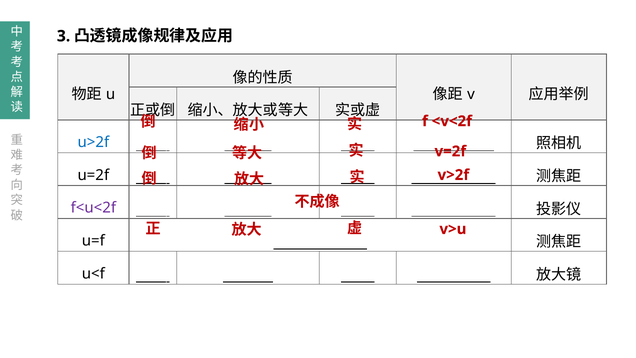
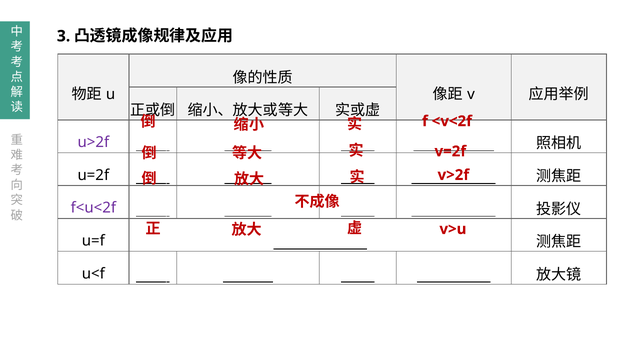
u>2f colour: blue -> purple (93, 142)
